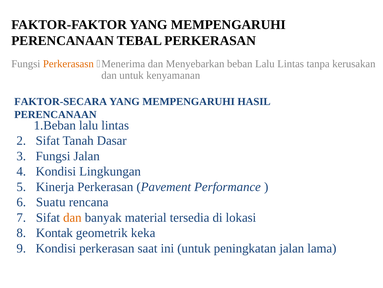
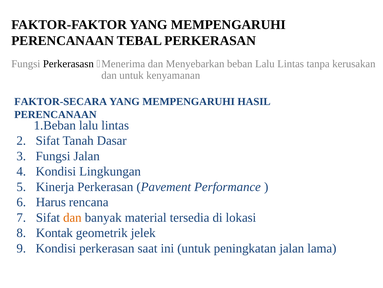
Perkerasasn colour: orange -> black (68, 64)
Suatu: Suatu -> Harus (51, 202)
keka: keka -> jelek (143, 232)
